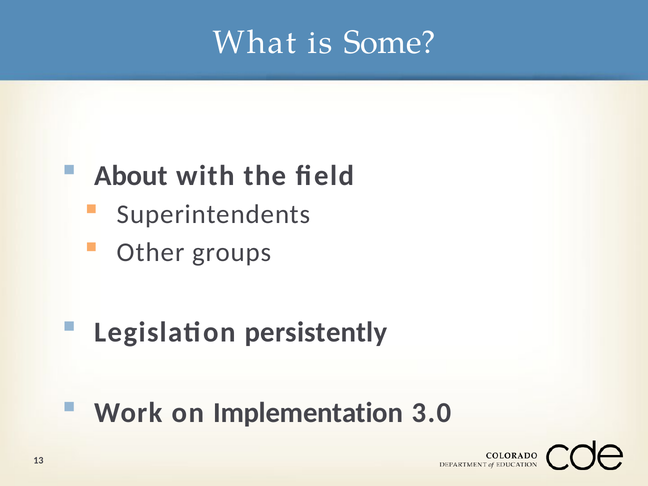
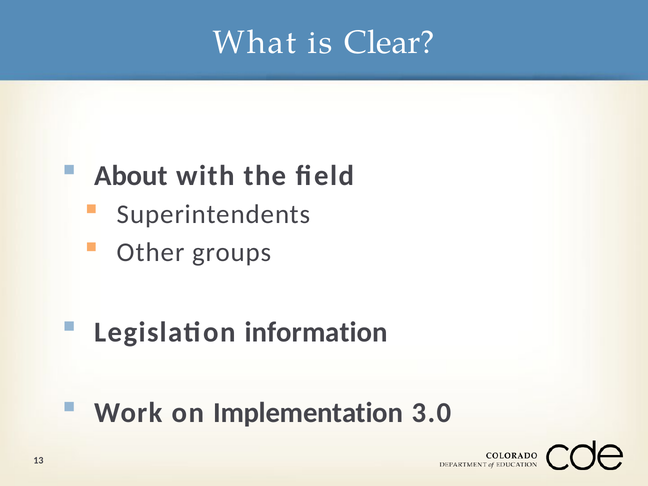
Some: Some -> Clear (390, 43)
persistently: persistently -> information (316, 332)
